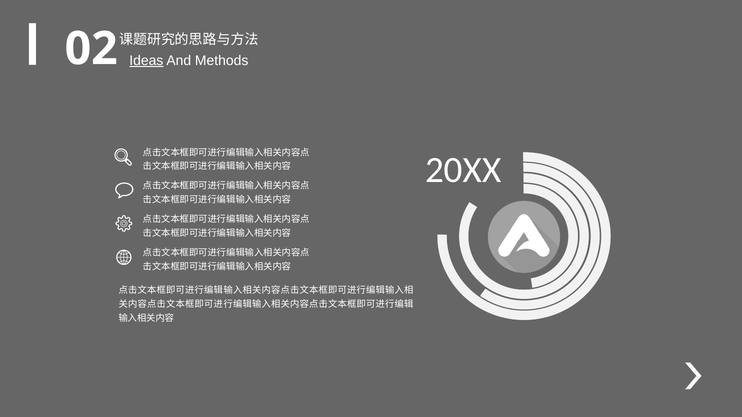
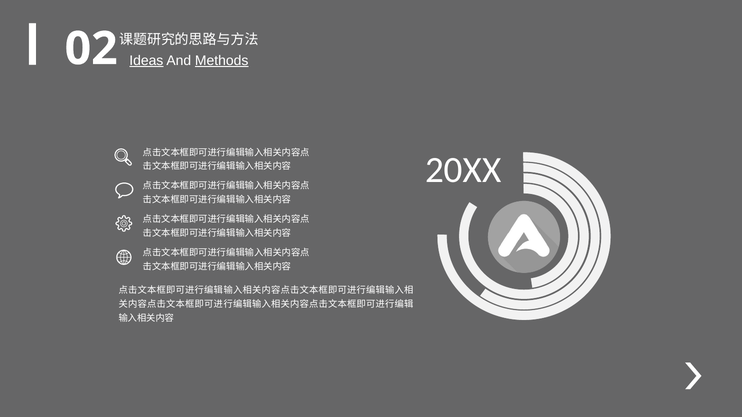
Methods underline: none -> present (222, 61)
